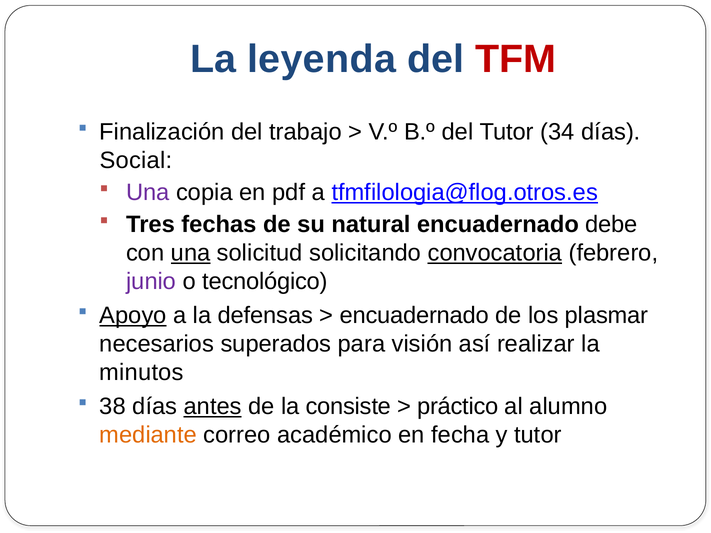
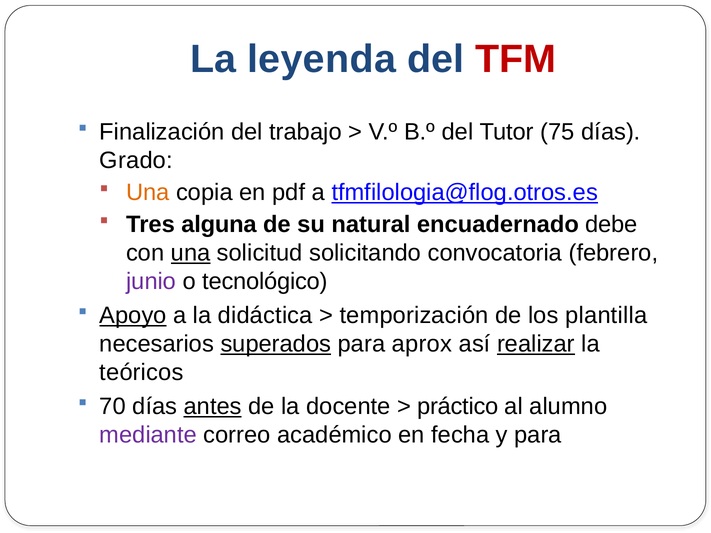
34: 34 -> 75 (558, 132)
Social: Social -> Grado (136, 160)
Una colour: purple -> orange (148, 193)
fechas: fechas -> alguna (219, 225)
convocatoria underline: present -> none (495, 253)
defensas: defensas -> didáctica (265, 316)
encuadernado: encuadernado -> temporización (414, 316)
plasmar: plasmar -> plantilla (606, 316)
superados underline: none -> present (276, 344)
visión: visión -> aprox (422, 344)
realizar underline: none -> present (536, 344)
minutos: minutos -> teóricos (141, 373)
38: 38 -> 70 (113, 407)
consiste: consiste -> docente (348, 407)
mediante colour: orange -> purple (148, 435)
y tutor: tutor -> para (538, 435)
